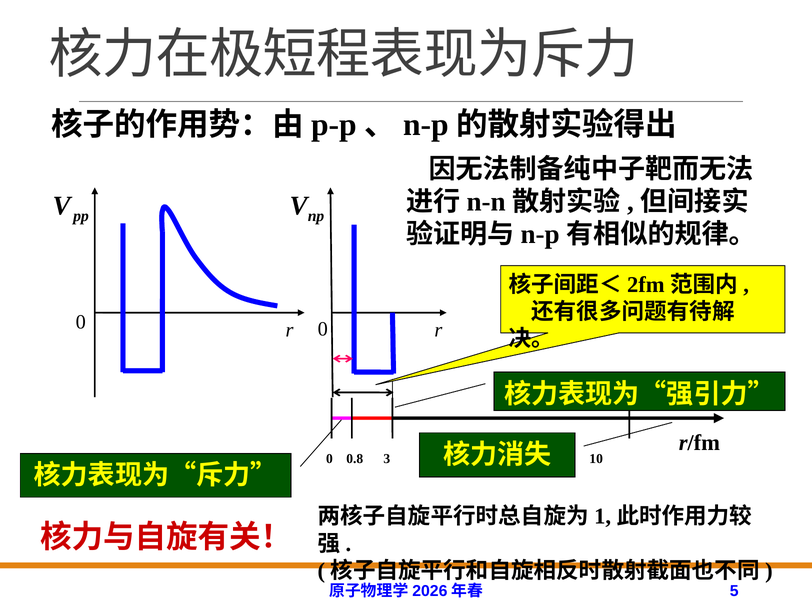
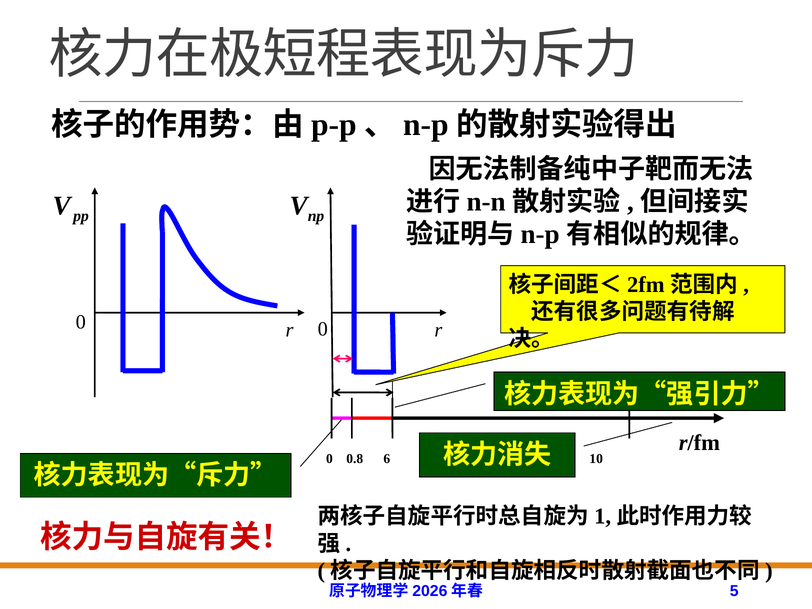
3: 3 -> 6 (387, 459)
